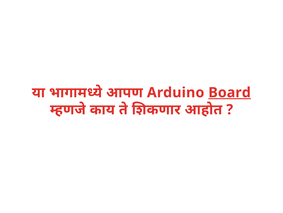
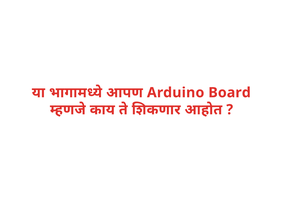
Board underline: present -> none (230, 92)
